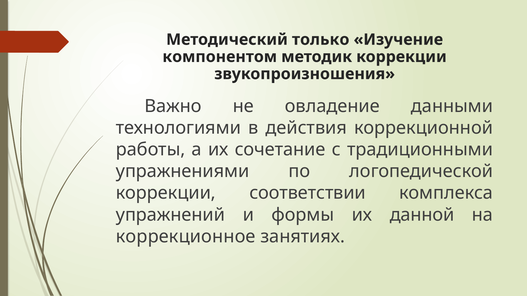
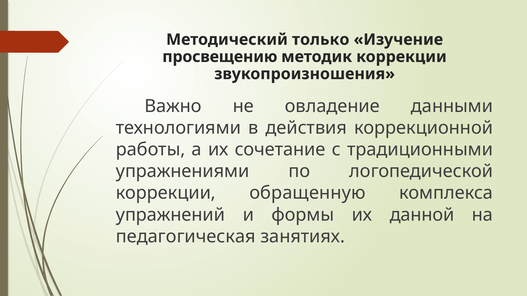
компонентом: компонентом -> просвещению (220, 57)
соответствии: соответствии -> обращенную (307, 193)
коррекционное: коррекционное -> педагогическая (186, 237)
